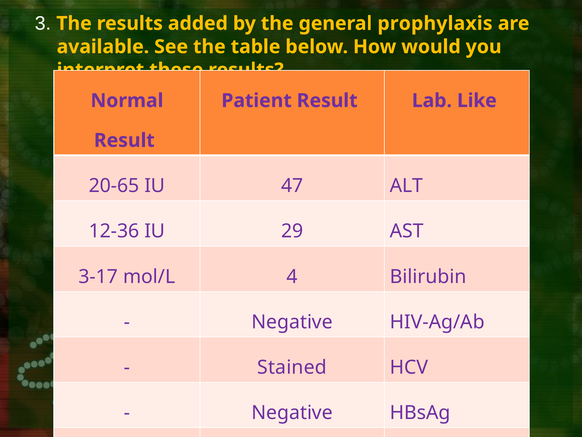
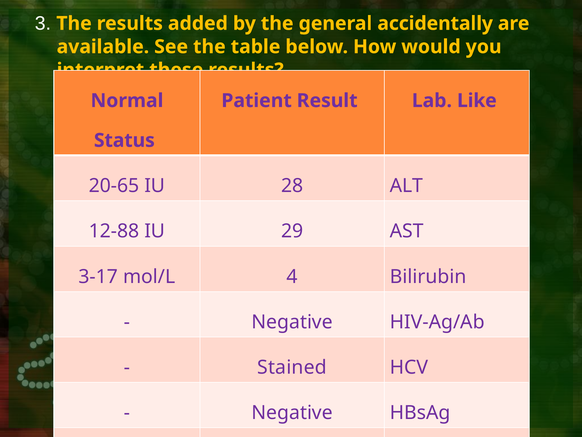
prophylaxis: prophylaxis -> accidentally (435, 23)
Result: Result -> Status (124, 140)
47: 47 -> 28 (292, 186)
12-36: 12-36 -> 12-88 (114, 231)
